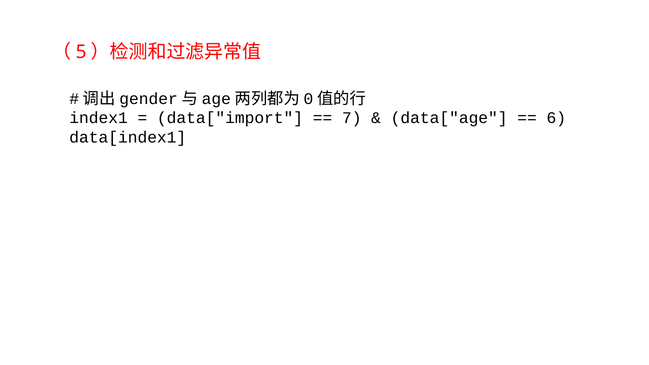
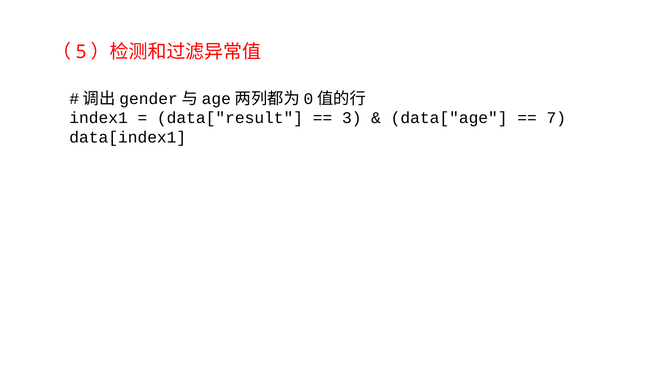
data["import: data["import -> data["result (230, 118)
7: 7 -> 3 (352, 118)
6: 6 -> 7 (556, 118)
